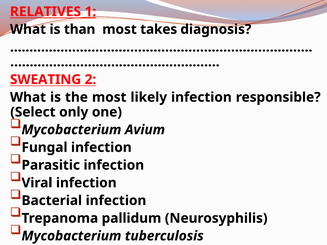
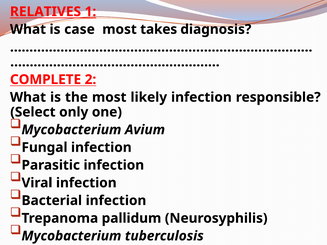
than: than -> case (80, 29)
SWEATING: SWEATING -> COMPLETE (46, 80)
